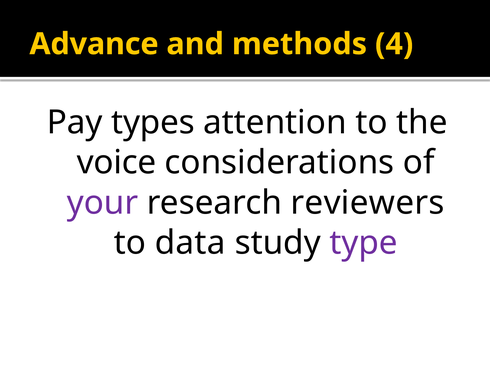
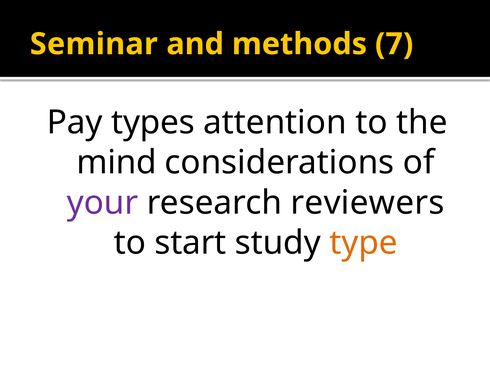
Advance: Advance -> Seminar (94, 44)
4: 4 -> 7 (394, 44)
voice: voice -> mind (117, 162)
data: data -> start (190, 242)
type colour: purple -> orange (364, 242)
